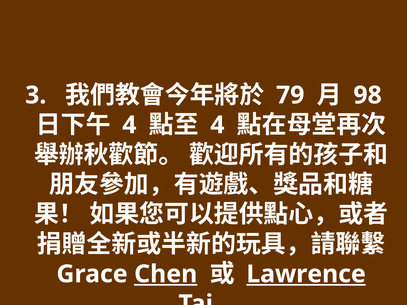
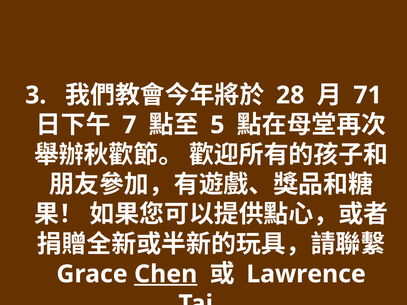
79: 79 -> 28 (290, 95)
98: 98 -> 71 (368, 95)
4: 4 -> 7 (129, 125)
4: 4 -> 5 (217, 125)
Lawrence underline: present -> none (306, 274)
